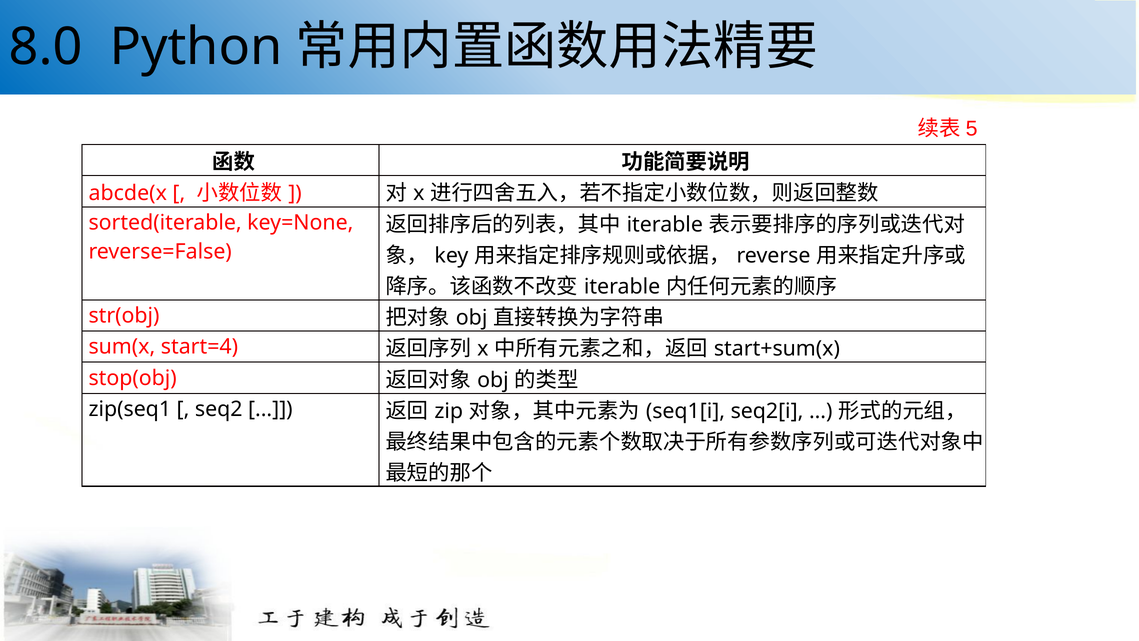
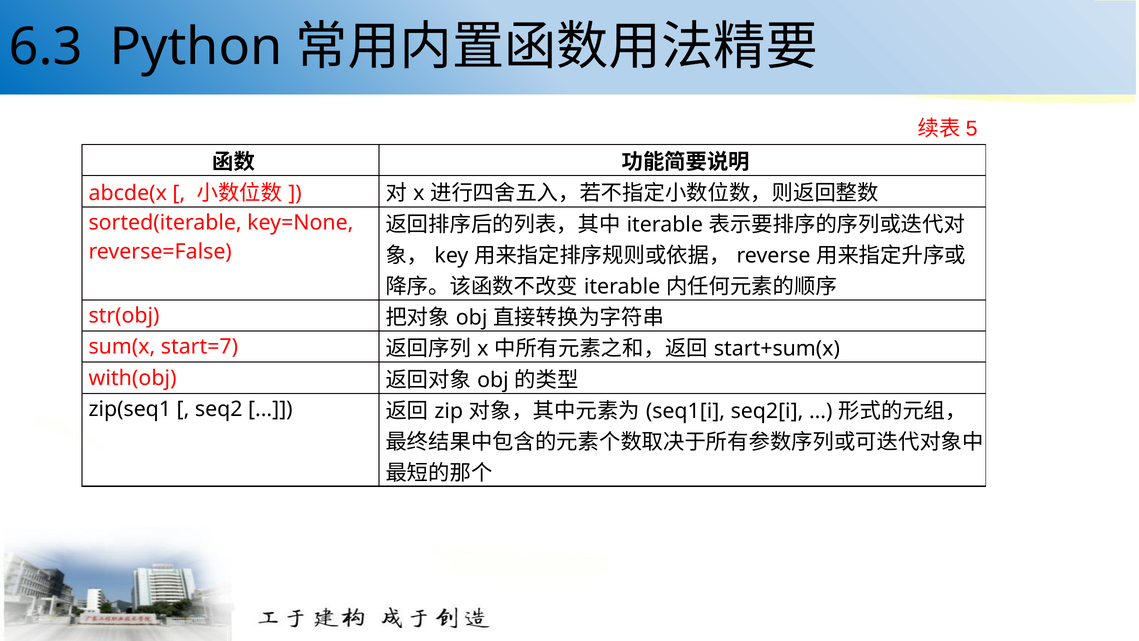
8.0: 8.0 -> 6.3 (46, 47)
start=4: start=4 -> start=7 (199, 347)
stop(obj: stop(obj -> with(obj (133, 378)
